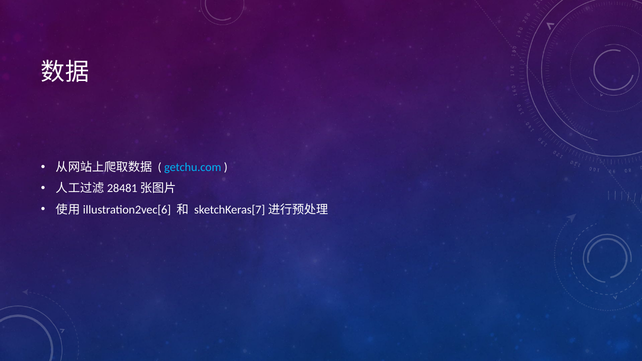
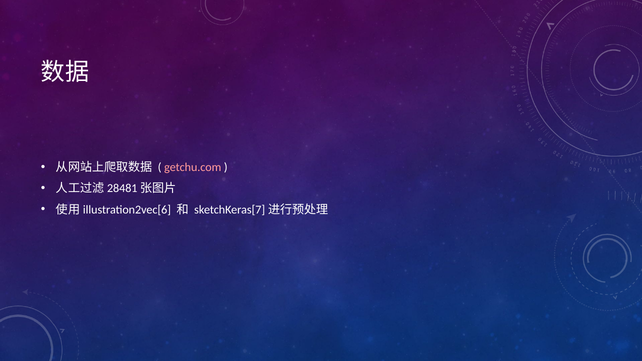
getchu.com colour: light blue -> pink (193, 167)
